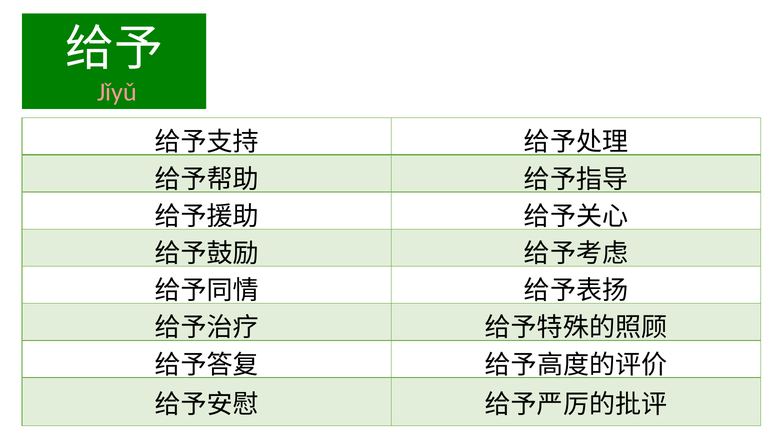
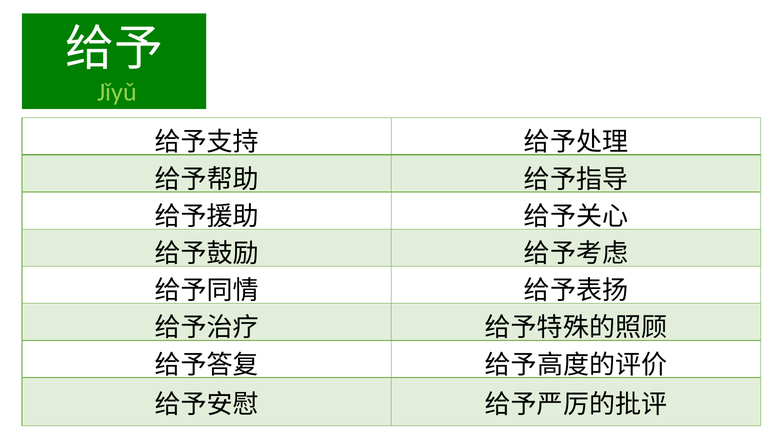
Jǐyǔ colour: pink -> light green (117, 92)
